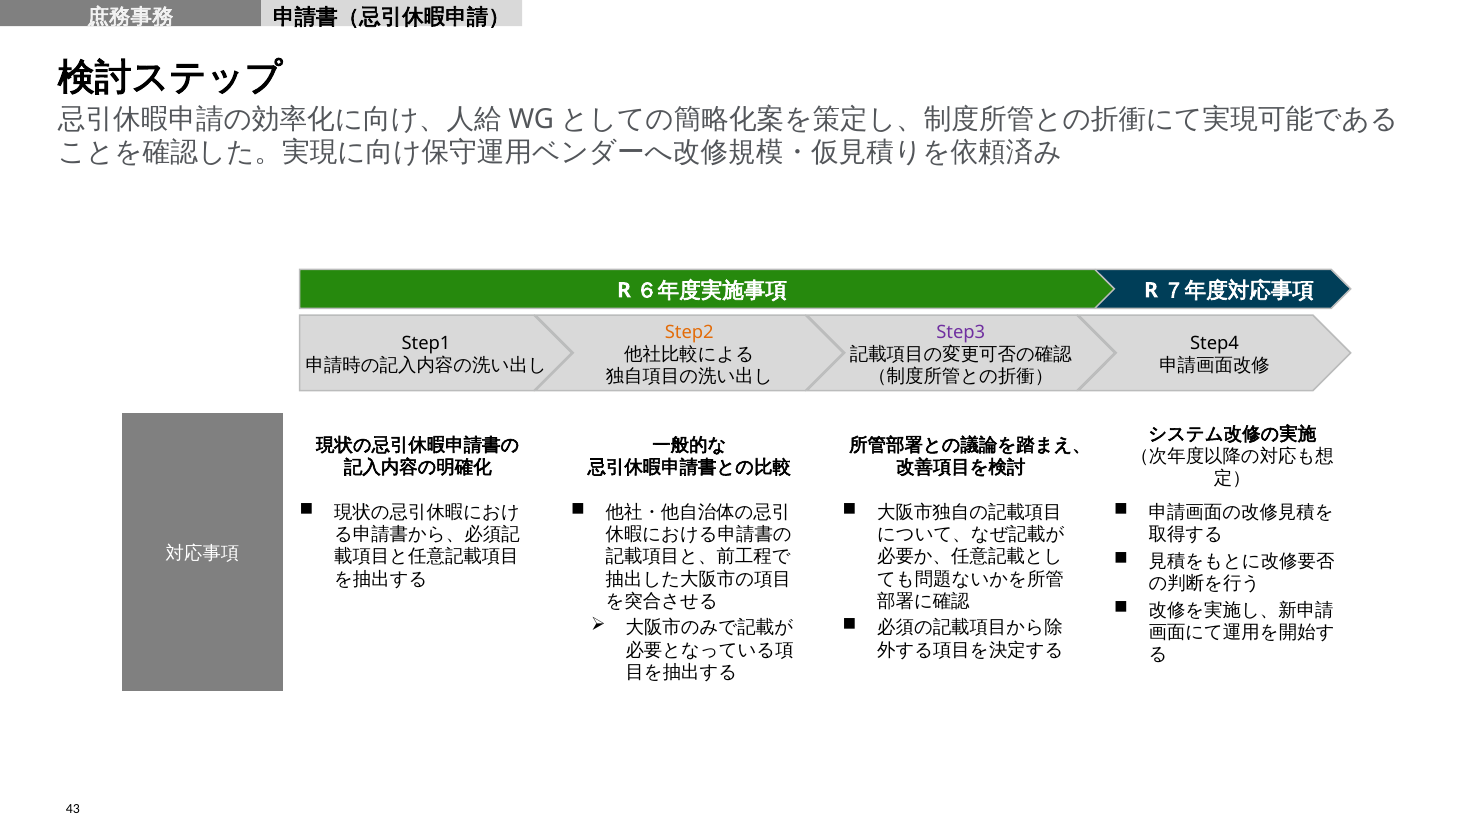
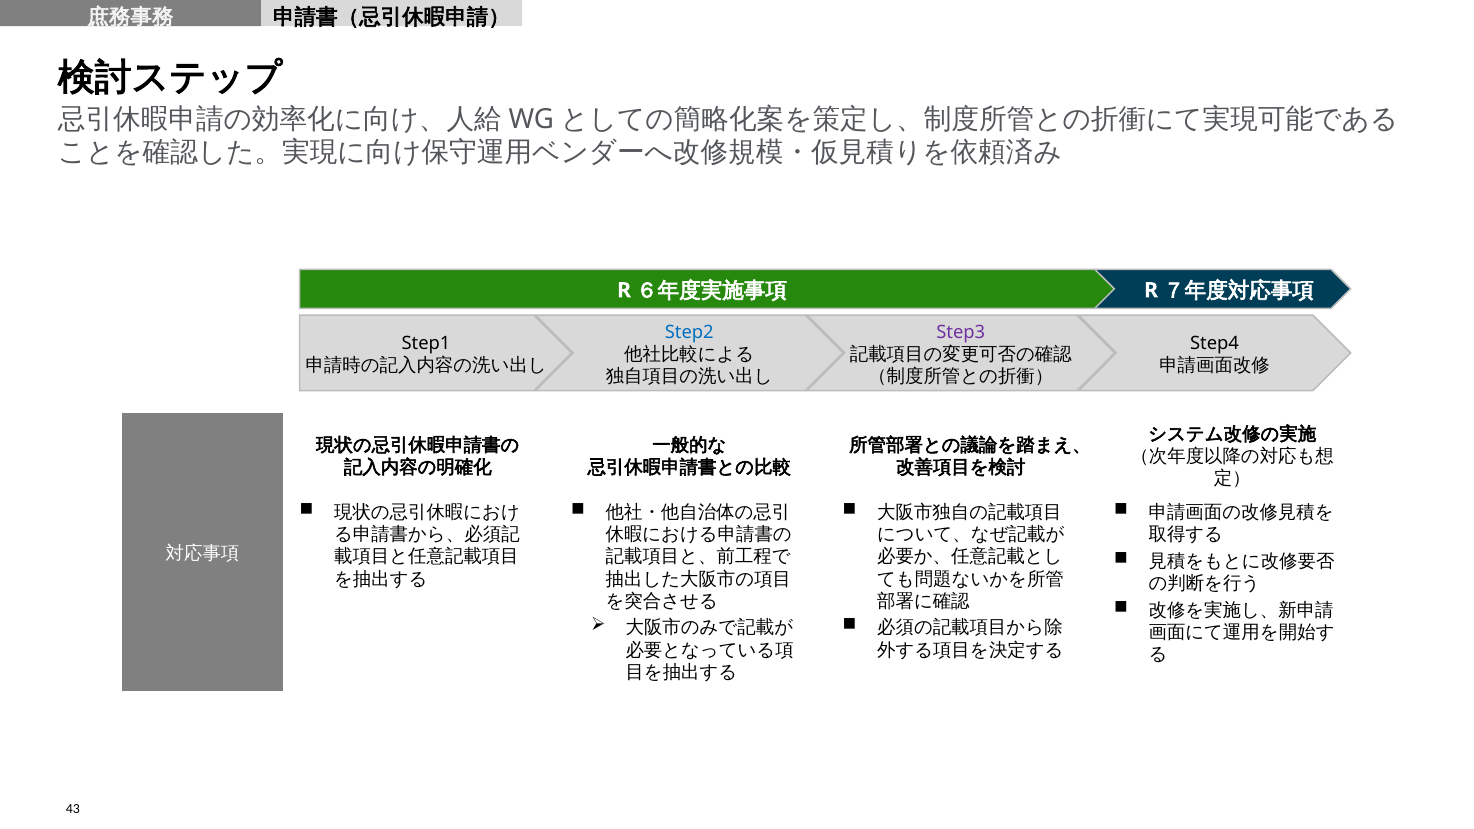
Step2 colour: orange -> blue (689, 332)
